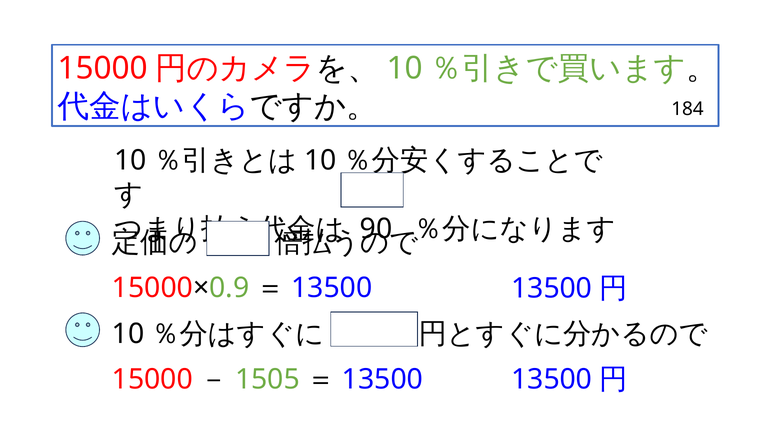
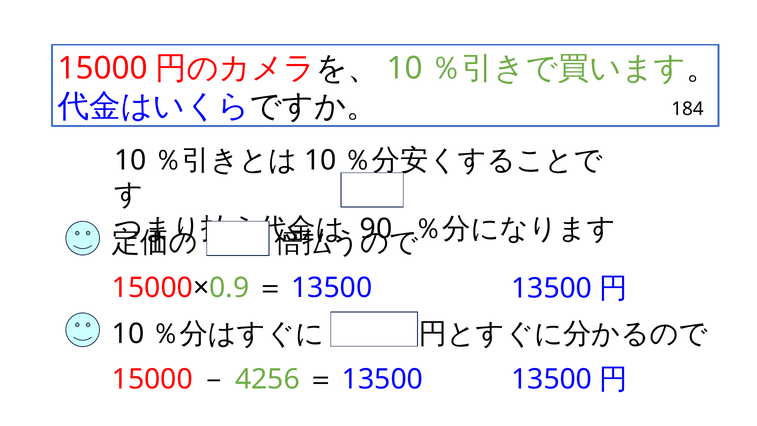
1505: 1505 -> 4256 (267, 379)
